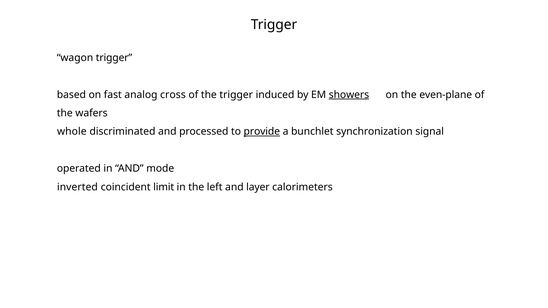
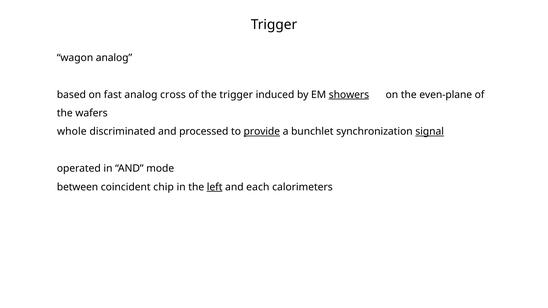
wagon trigger: trigger -> analog (114, 58)
signal underline: none -> present (430, 132)
inverted: inverted -> between (78, 187)
limit: limit -> chip (164, 187)
left underline: none -> present (215, 187)
layer: layer -> each (258, 187)
